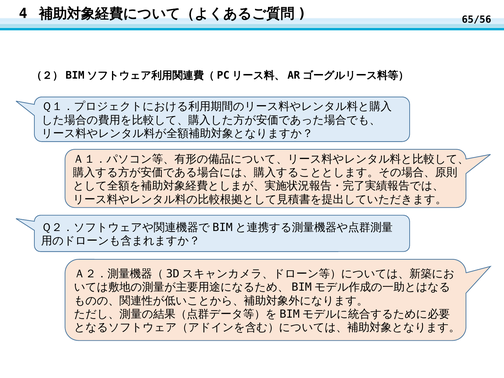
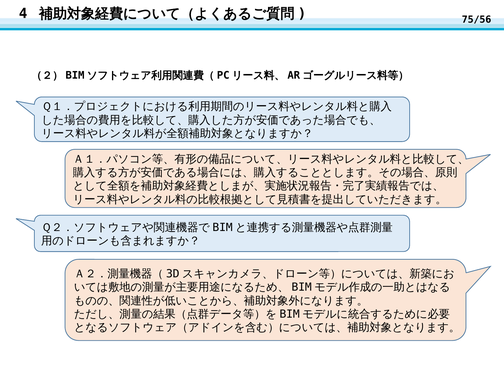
65/56: 65/56 -> 75/56 (477, 20)
